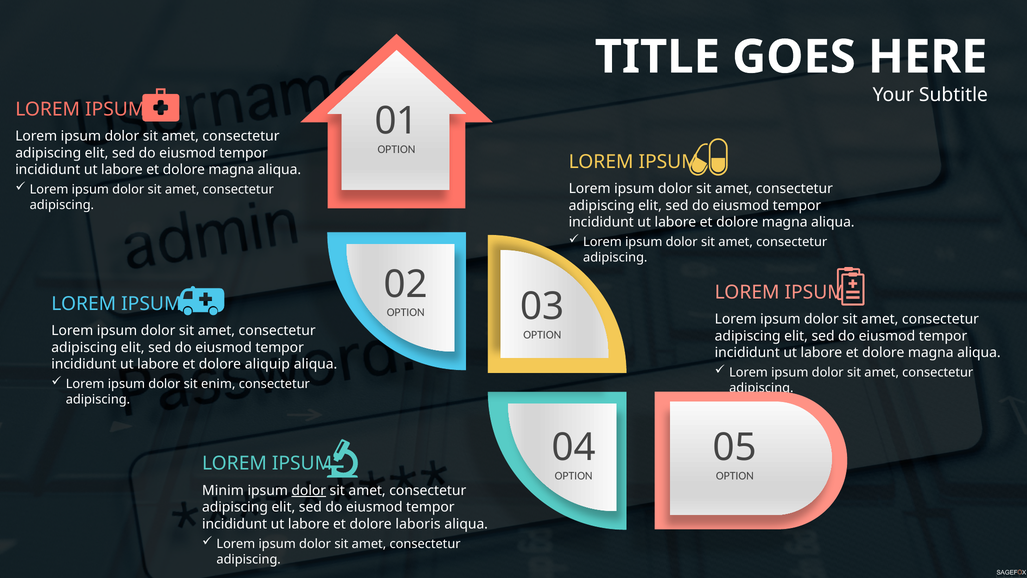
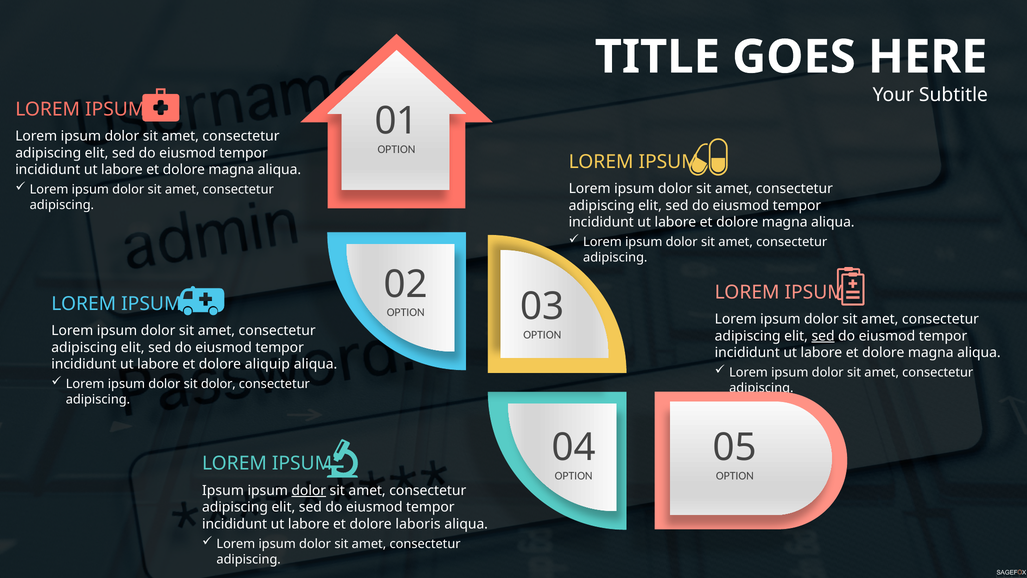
sed underline: none -> present (823, 336)
sit enim: enim -> dolor (218, 384)
Minim: Minim -> Ipsum (223, 490)
